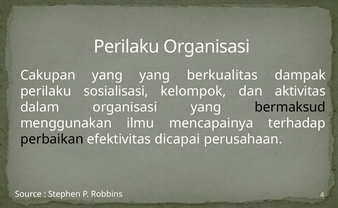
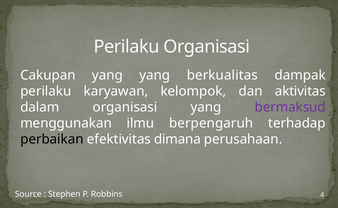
sosialisasi: sosialisasi -> karyawan (116, 91)
bermaksud colour: black -> purple (290, 107)
mencapainya: mencapainya -> berpengaruh (211, 123)
dicapai: dicapai -> dimana (177, 139)
